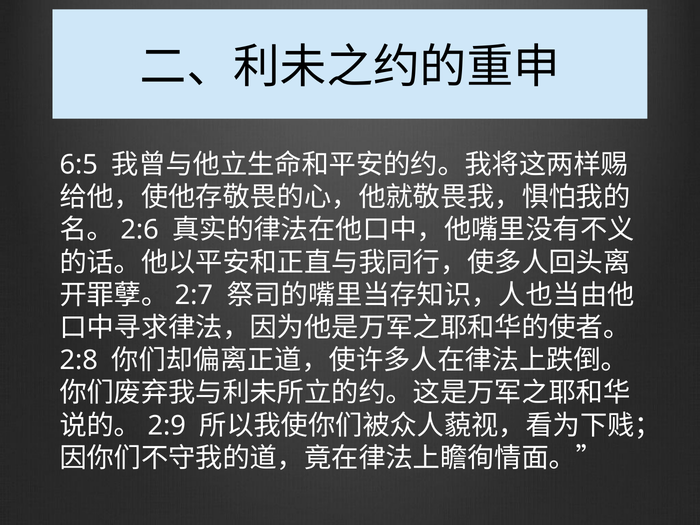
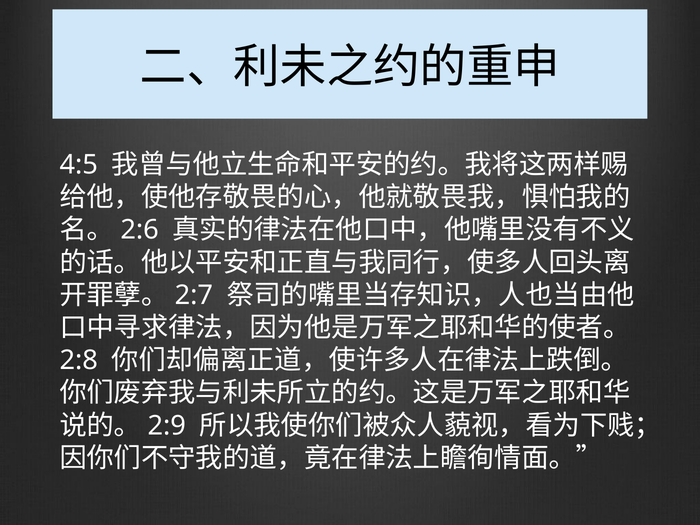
6:5: 6:5 -> 4:5 (79, 165)
